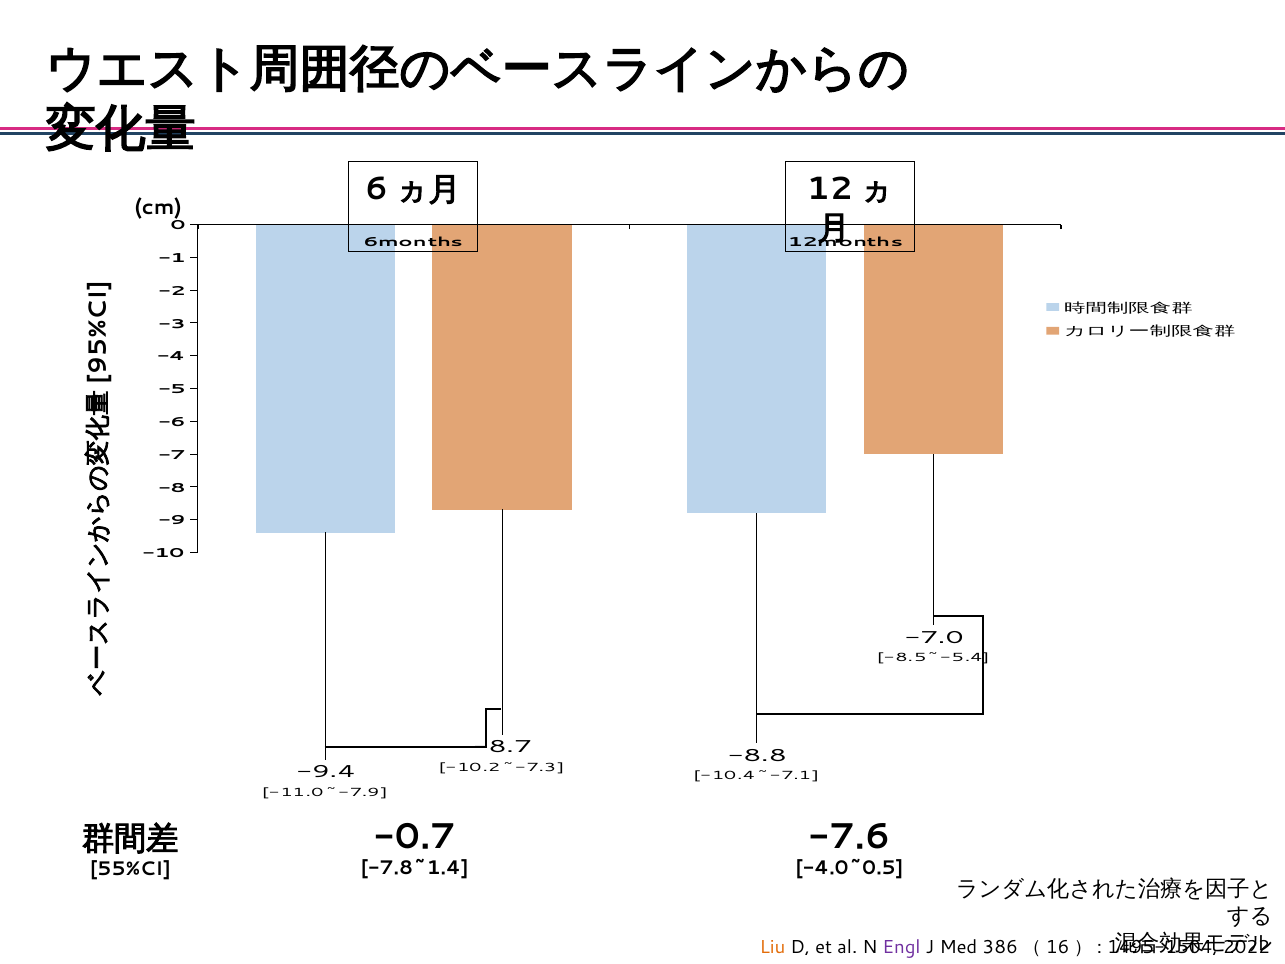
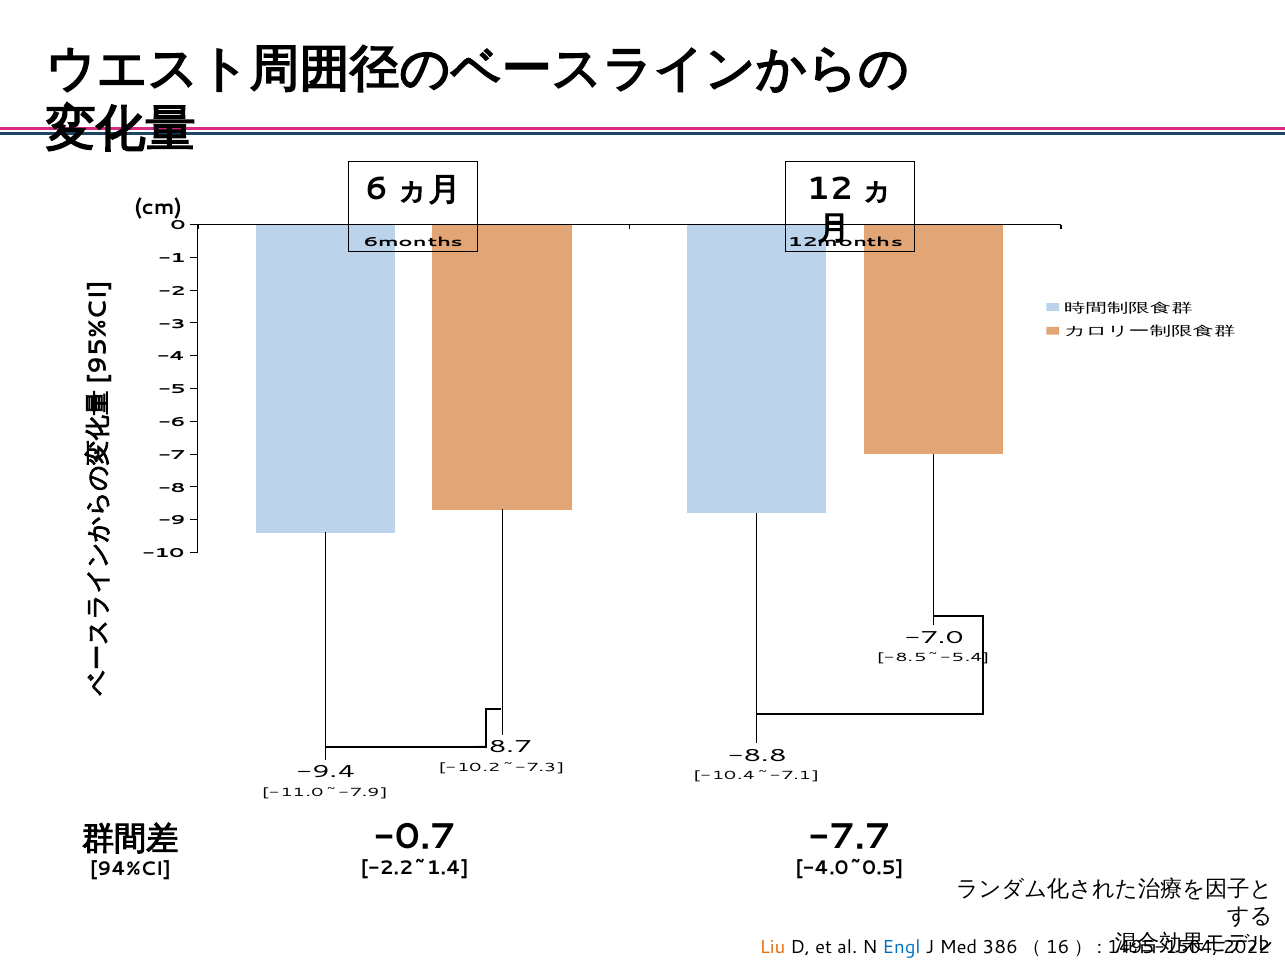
-7.6: -7.6 -> -7.7 (849, 836)
-7.8~1.4: -7.8~1.4 -> -2.2~1.4 (414, 868)
55%CI: 55%CI -> 94%CI (130, 868)
Engl colour: purple -> blue (902, 947)
